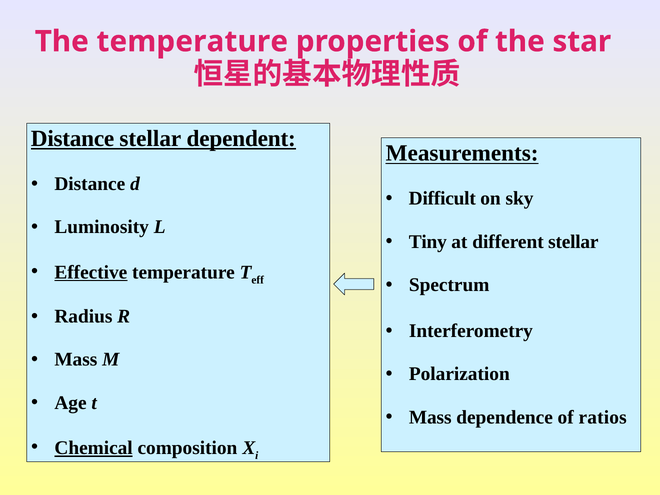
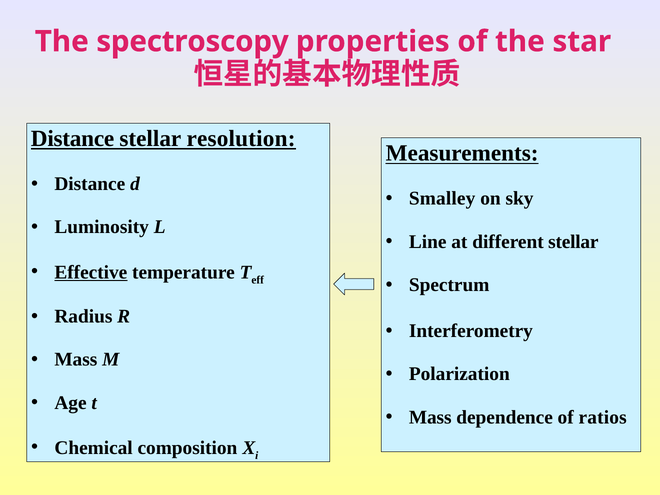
The temperature: temperature -> spectroscopy (192, 41)
dependent: dependent -> resolution (241, 139)
Difficult: Difficult -> Smalley (442, 199)
Tiny: Tiny -> Line (428, 242)
Chemical underline: present -> none (94, 448)
